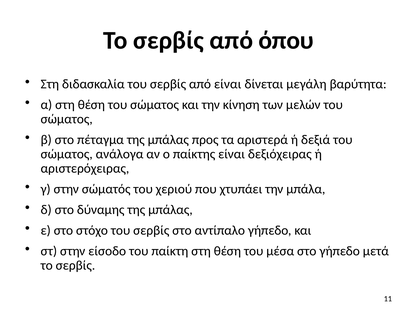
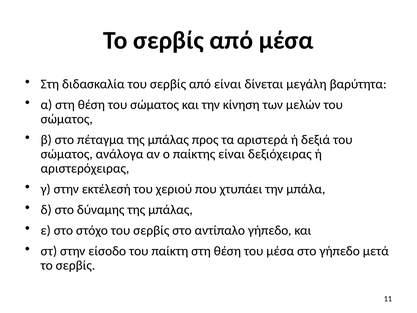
από όπου: όπου -> μέσα (286, 40)
σώματός: σώματός -> εκτέλεσή (106, 189)
